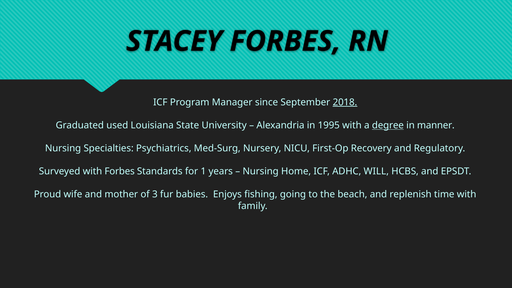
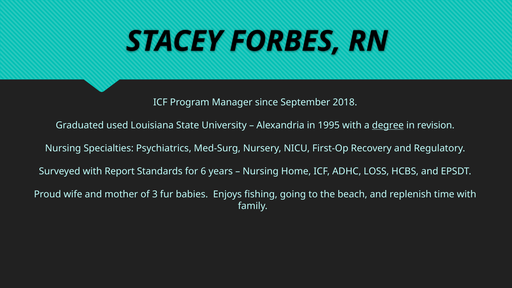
2018 underline: present -> none (345, 102)
manner: manner -> revision (436, 125)
with Forbes: Forbes -> Report (120, 171)
1: 1 -> 6 (203, 171)
WILL: WILL -> LOSS (376, 171)
